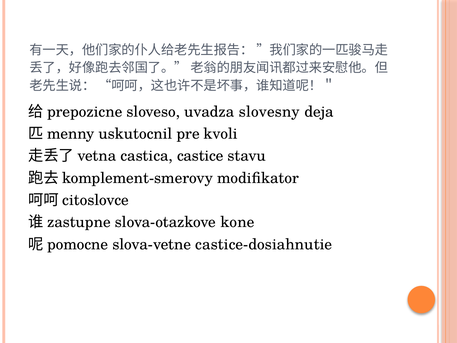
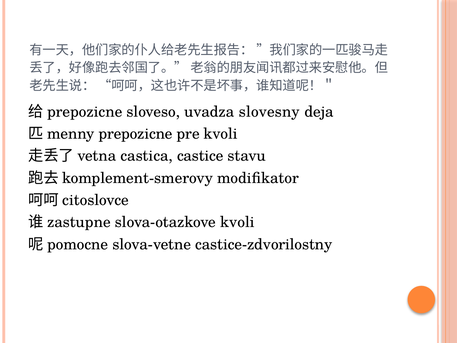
uskutocnil: uskutocnil -> prepozicne (136, 134)
slova-otazkove kone: kone -> kvoli (237, 222)
castice-dosiahnutie: castice-dosiahnutie -> castice-zdvorilostny (264, 244)
